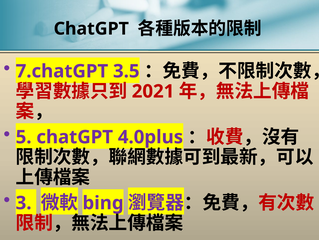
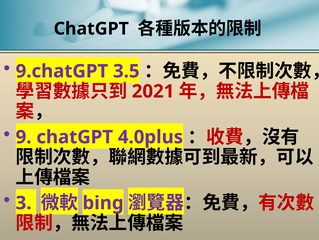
7.chatGPT: 7.chatGPT -> 9.chatGPT (62, 71)
5: 5 -> 9 (24, 137)
